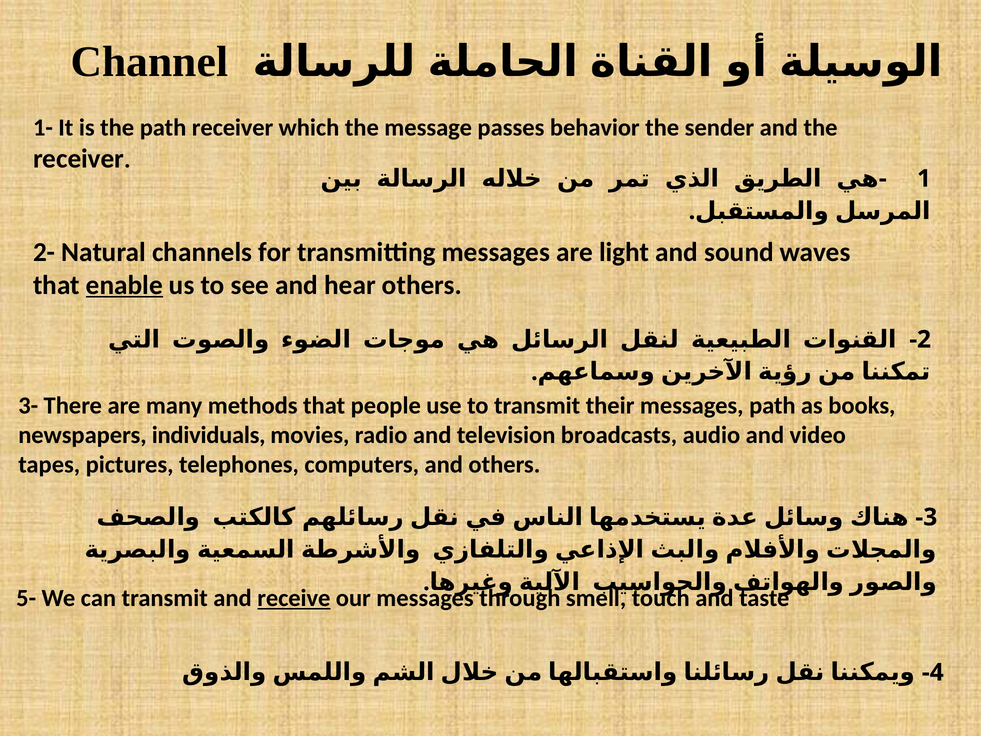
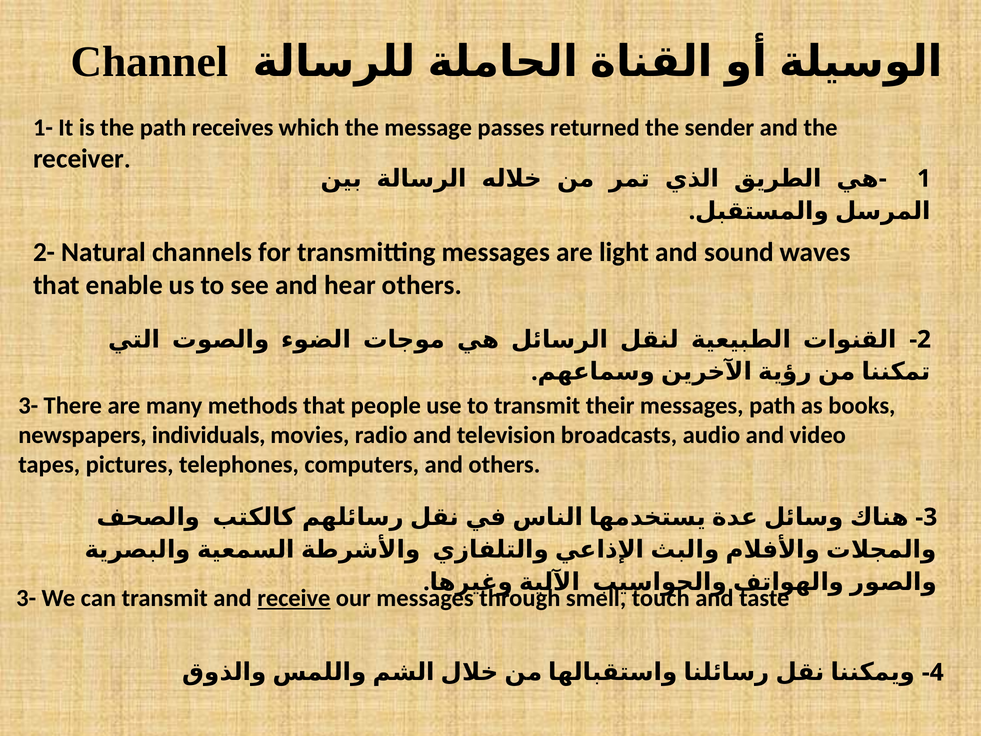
path receiver: receiver -> receives (233, 128)
behavior: behavior -> returned (595, 128)
enable underline: present -> none (124, 285)
5-: 5- -> 3- (26, 598)
